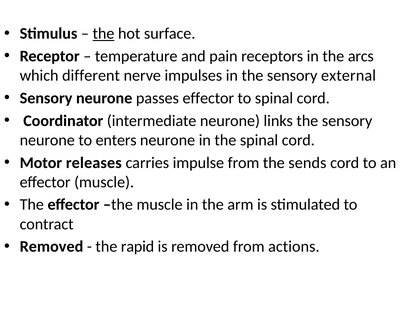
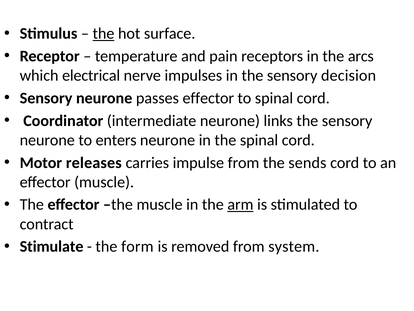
different: different -> electrical (91, 75)
external: external -> decision (349, 75)
arm underline: none -> present (240, 204)
Removed: Removed -> Stimulate (52, 246)
rapid: rapid -> form (137, 246)
actions: actions -> system (294, 246)
